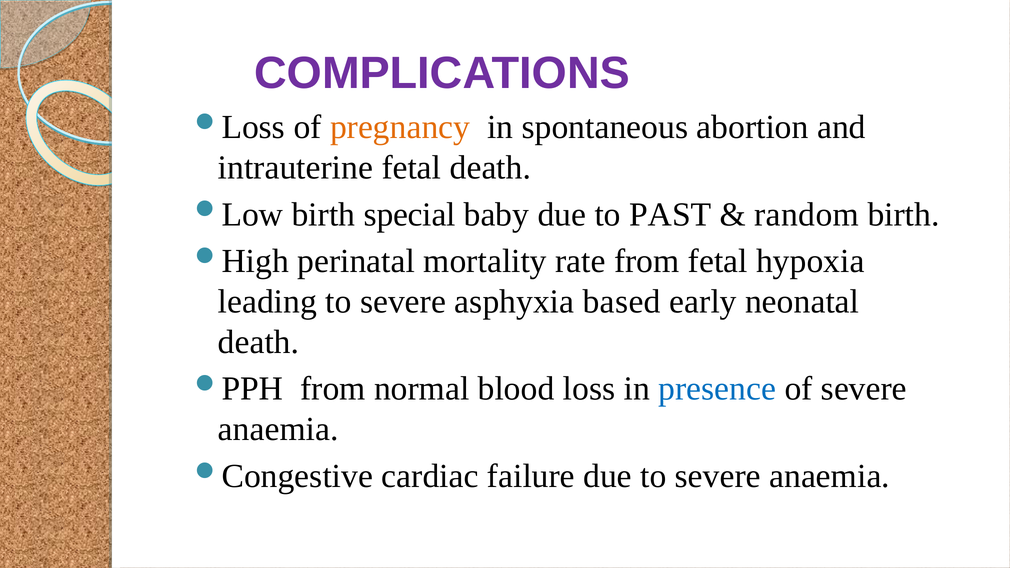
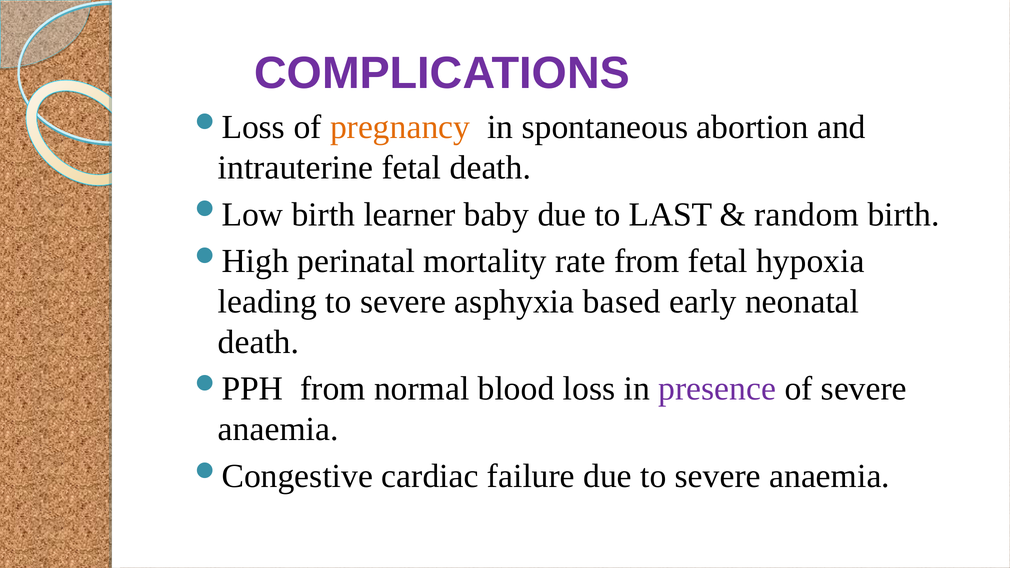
special: special -> learner (410, 214)
PAST: PAST -> LAST (671, 214)
presence colour: blue -> purple (717, 389)
